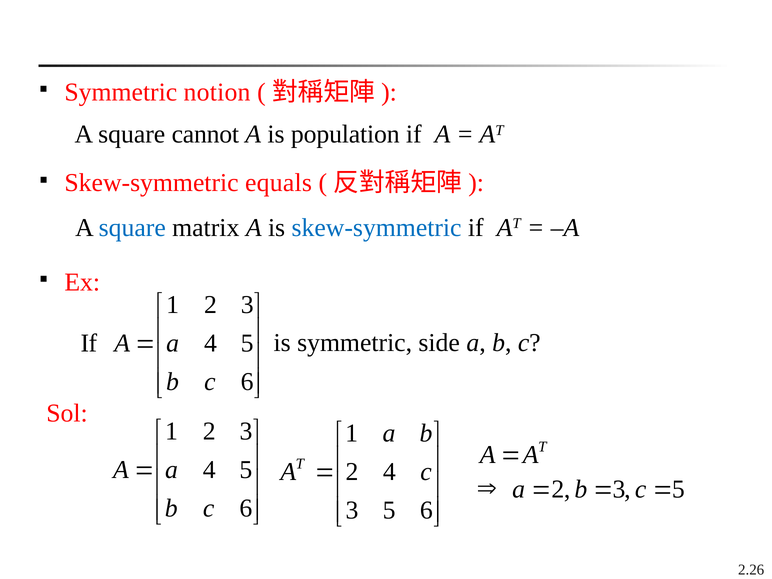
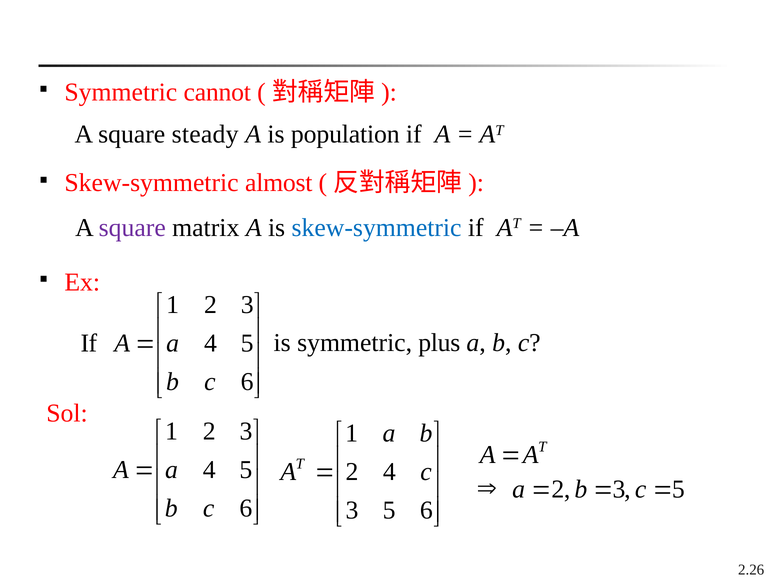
notion: notion -> cannot (217, 92)
cannot: cannot -> steady (205, 134)
equals: equals -> almost (279, 183)
square colour: blue -> purple (132, 228)
side: side -> plus (439, 343)
